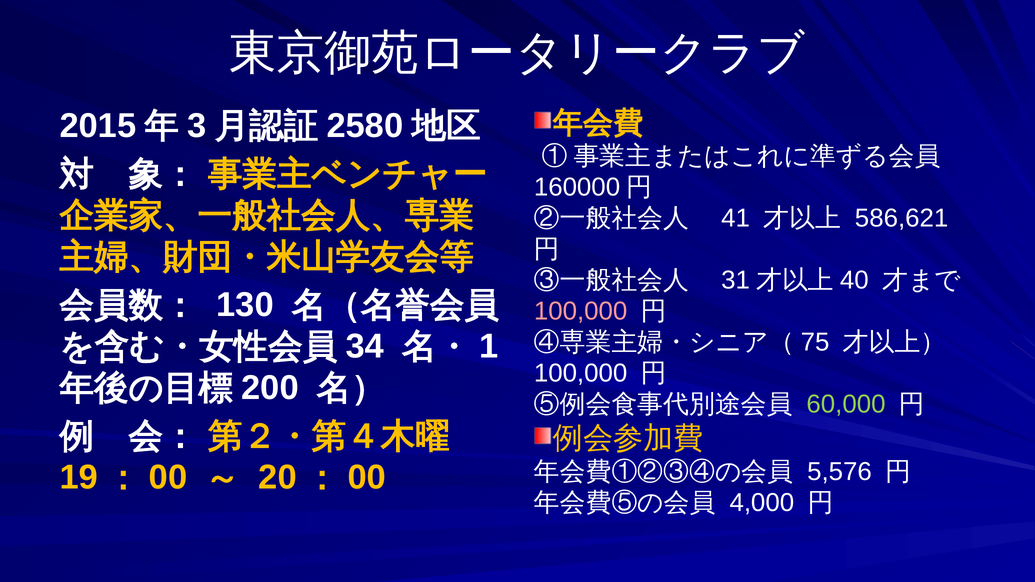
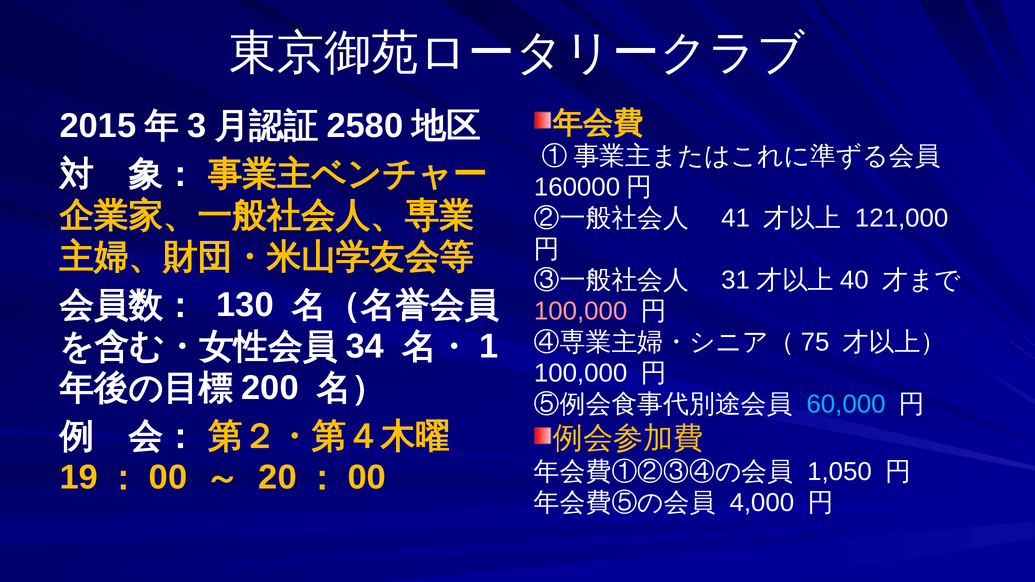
586,621: 586,621 -> 121,000 (902, 218)
60,000 colour: light green -> light blue (846, 405)
5,576: 5,576 -> 1,050 (839, 472)
